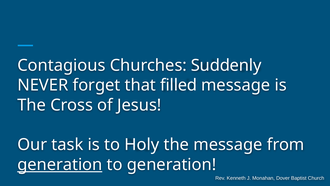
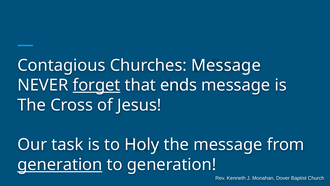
Churches Suddenly: Suddenly -> Message (226, 65)
forget underline: none -> present (96, 85)
filled: filled -> ends (179, 85)
